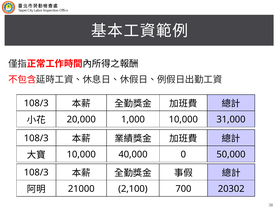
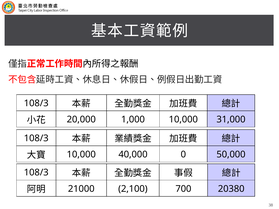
20302: 20302 -> 20380 (231, 189)
